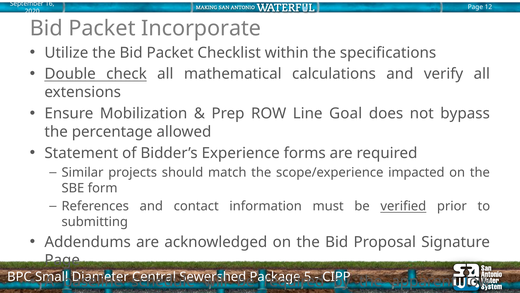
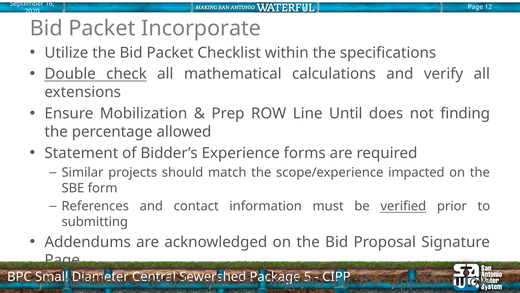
Goal: Goal -> Until (346, 113)
bypass: bypass -> finding (465, 113)
